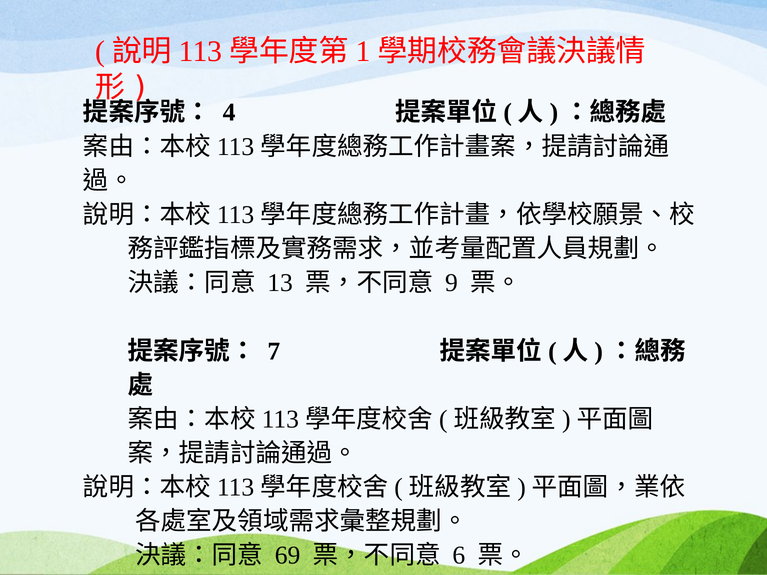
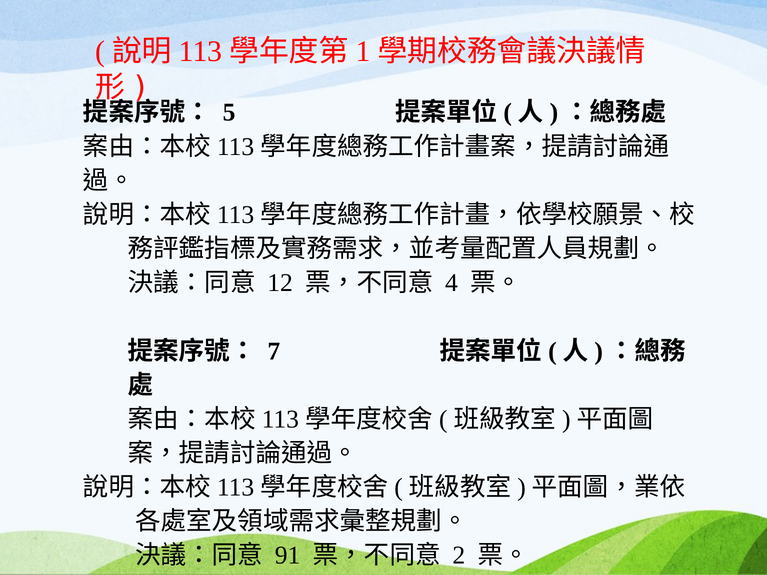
4: 4 -> 5 (229, 113)
13: 13 -> 12 (280, 283)
9: 9 -> 4 (451, 283)
69: 69 -> 91 (288, 556)
6: 6 -> 2 (459, 556)
